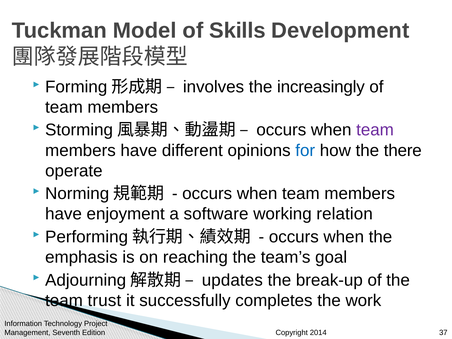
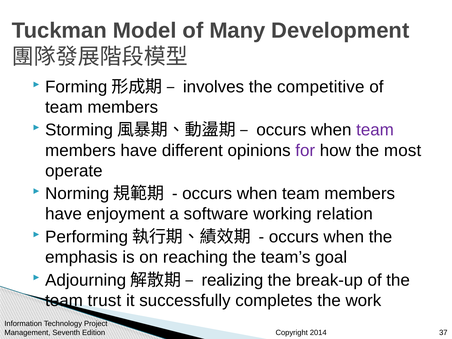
Skills: Skills -> Many (237, 31)
increasingly: increasingly -> competitive (321, 87)
for colour: blue -> purple (305, 150)
there: there -> most (403, 150)
updates: updates -> realizing (232, 280)
